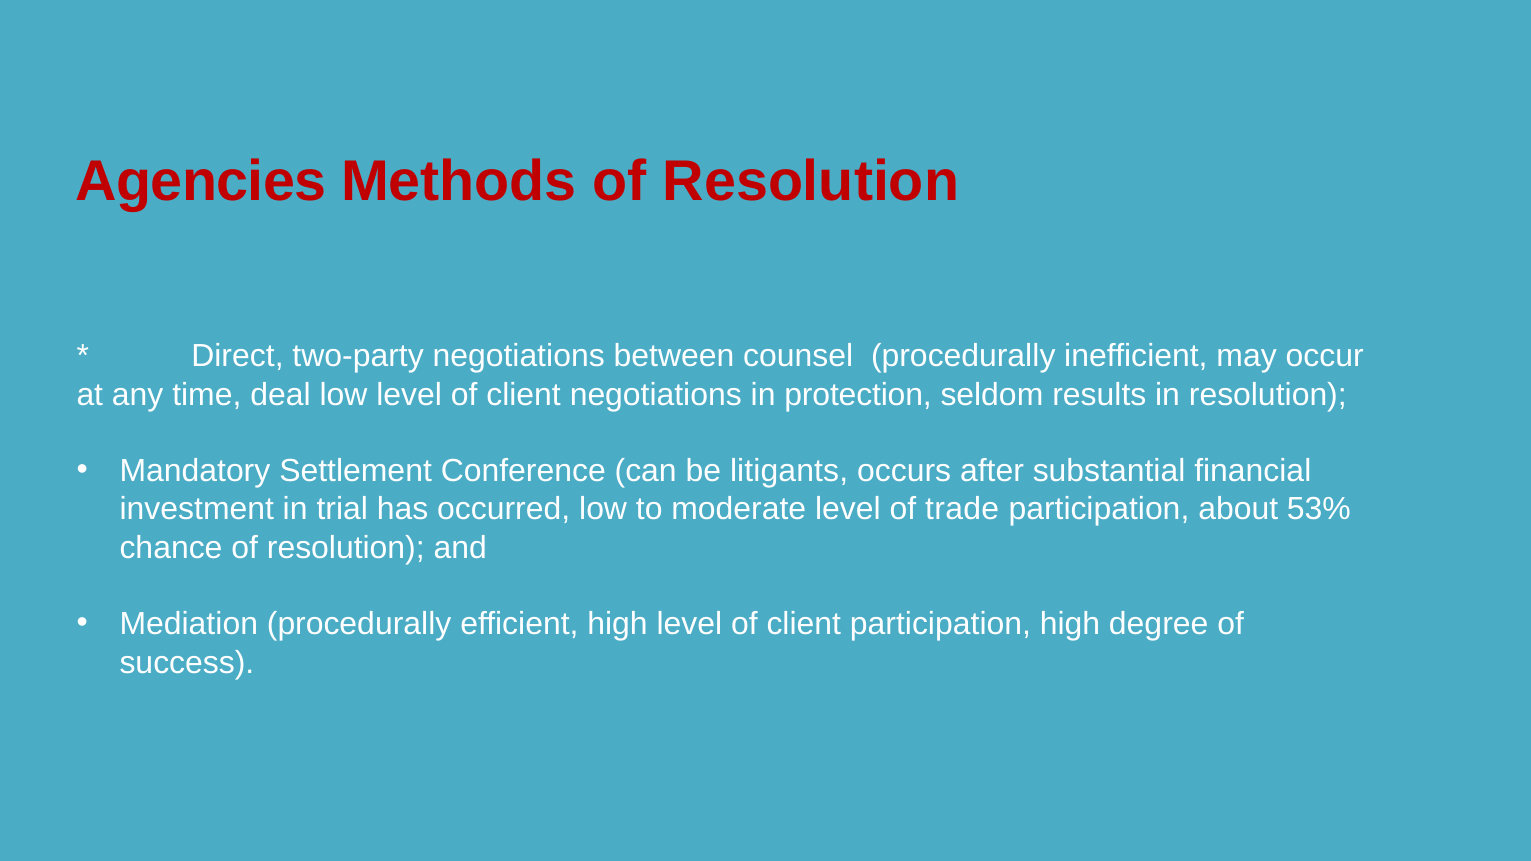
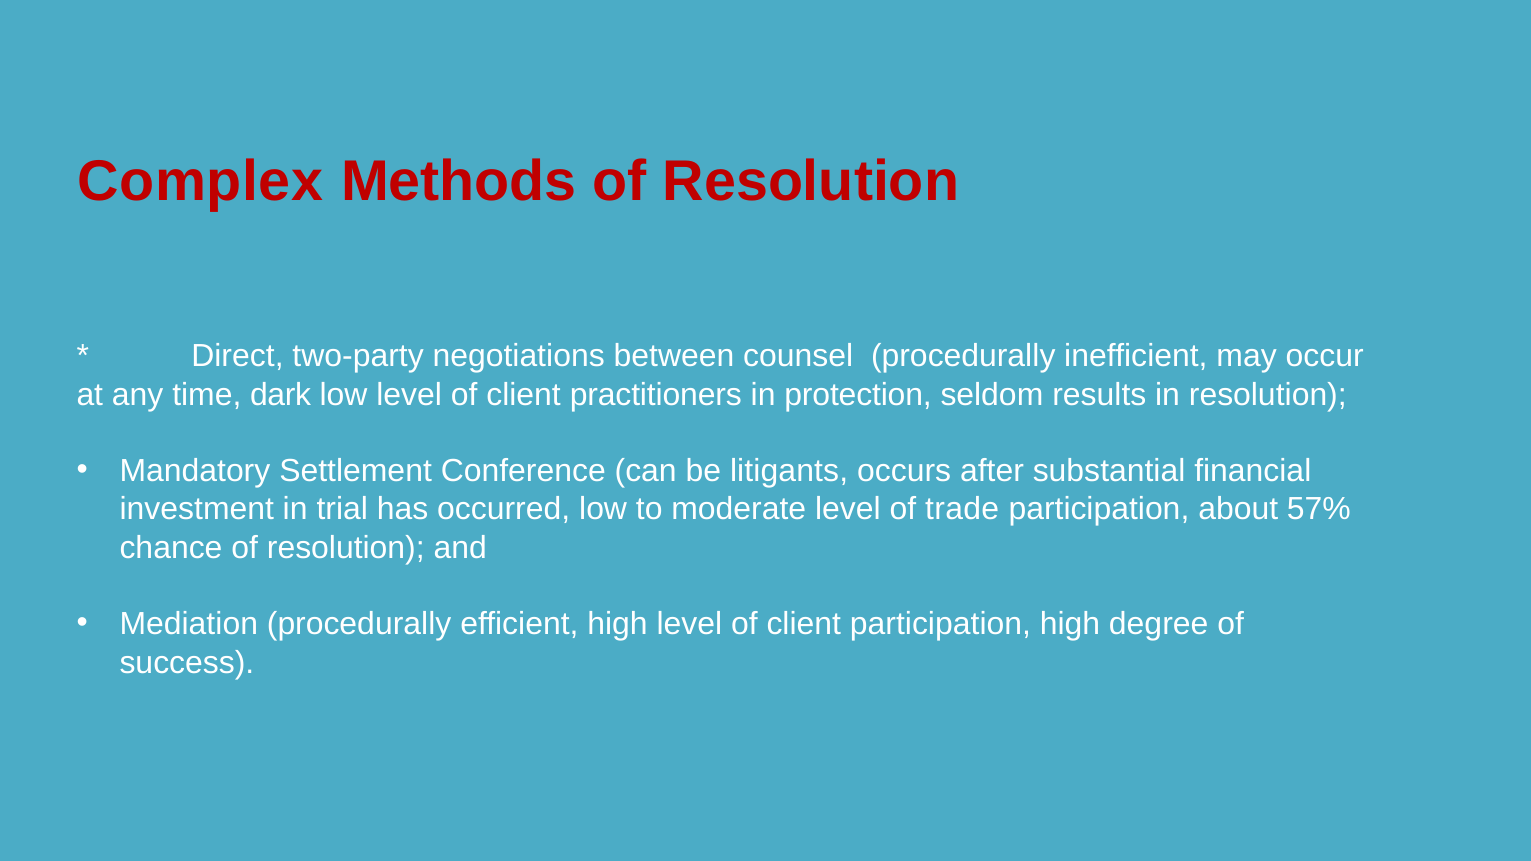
Agencies: Agencies -> Complex (200, 182)
deal: deal -> dark (281, 395)
client negotiations: negotiations -> practitioners (656, 395)
53%: 53% -> 57% (1319, 509)
